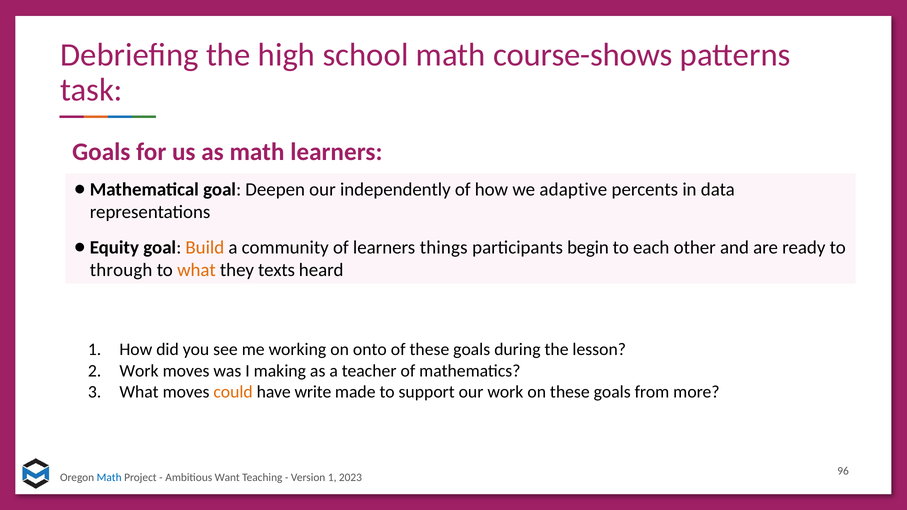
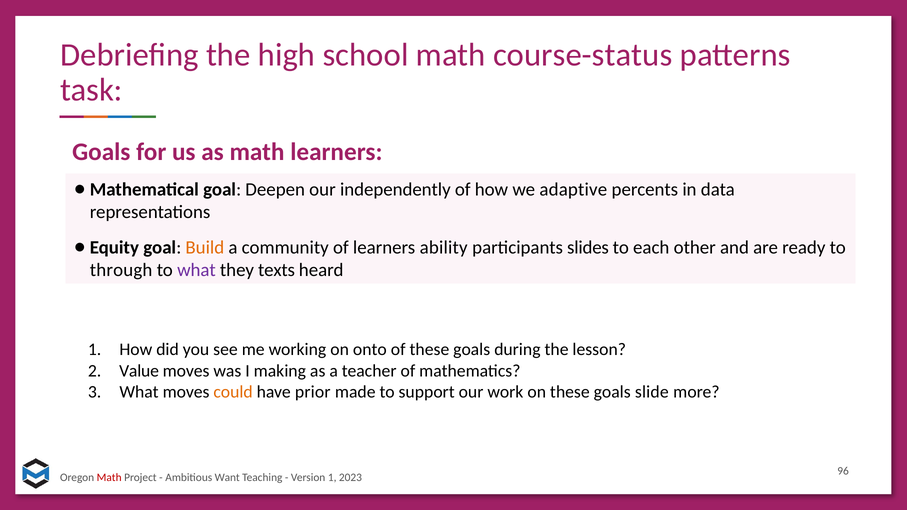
course-shows: course-shows -> course-status (583, 55)
things: things -> ability (444, 248)
begin: begin -> slides (588, 248)
what colour: orange -> purple (196, 270)
Work: Work -> Value (139, 371)
write: write -> prior (313, 392)
from: from -> slide (652, 392)
Math colour: blue -> red (109, 478)
